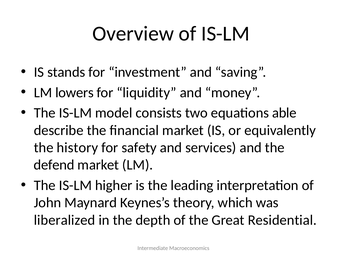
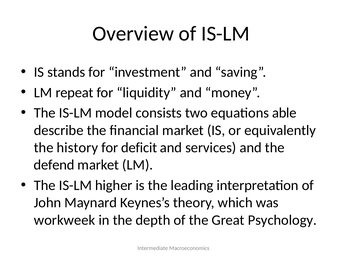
lowers: lowers -> repeat (75, 93)
safety: safety -> deficit (139, 148)
liberalized: liberalized -> workweek (65, 220)
Residential: Residential -> Psychology (282, 220)
